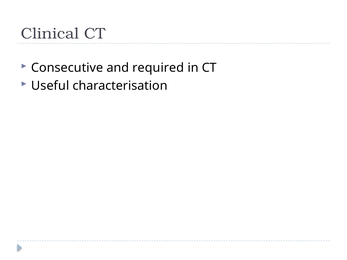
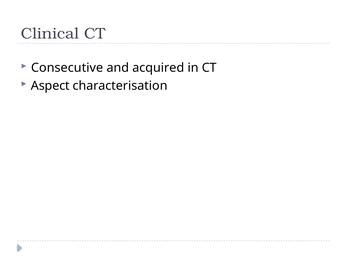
required: required -> acquired (158, 68)
Useful: Useful -> Aspect (50, 86)
